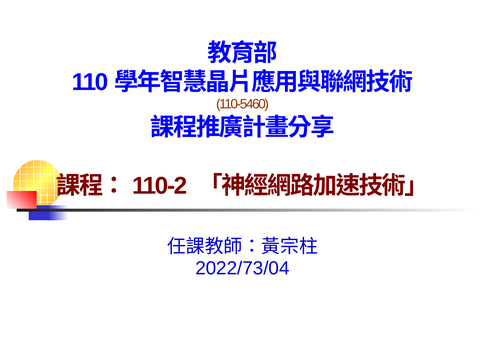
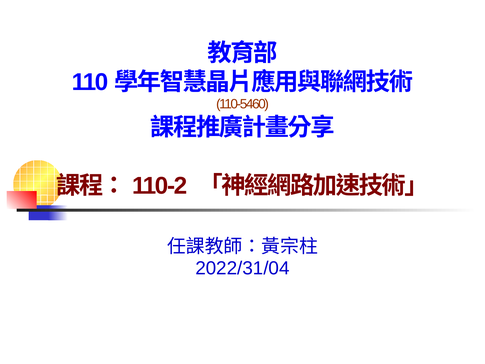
2022/73/04: 2022/73/04 -> 2022/31/04 (242, 268)
